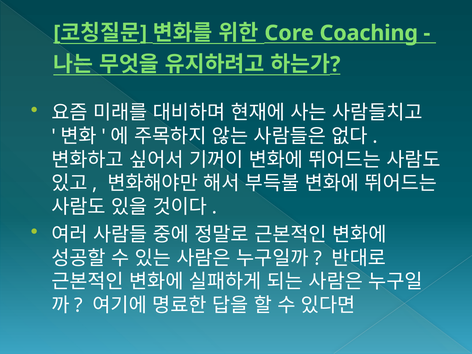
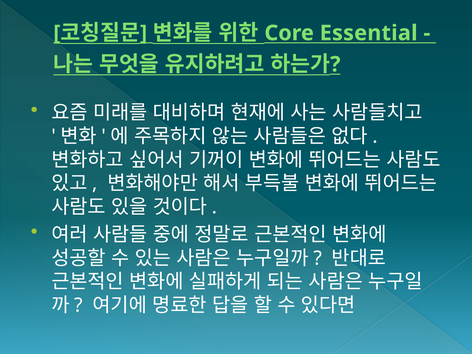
Coaching: Coaching -> Essential (369, 33)
